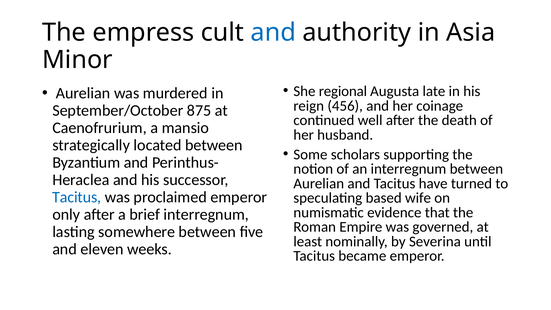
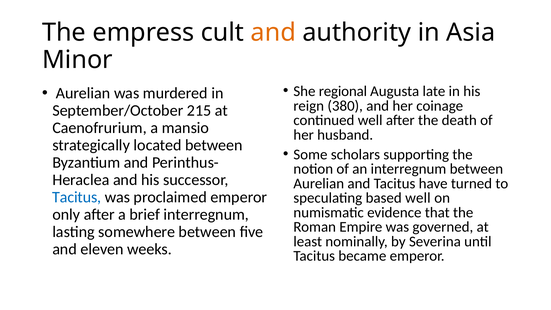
and colour: blue -> orange (273, 33)
456: 456 -> 380 (345, 106)
875: 875 -> 215 (199, 110)
based wife: wife -> well (418, 198)
